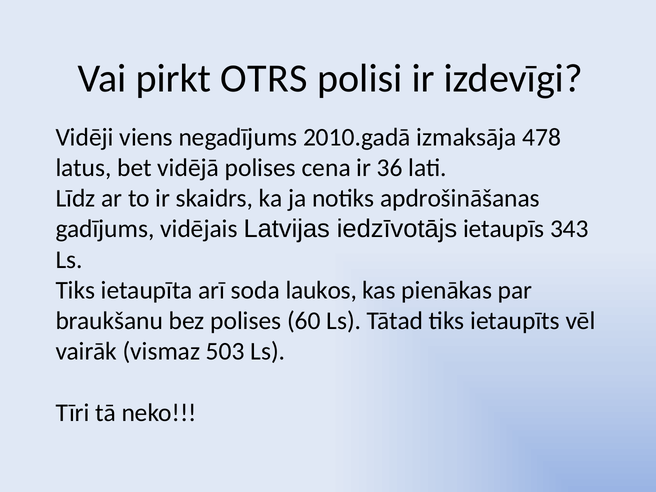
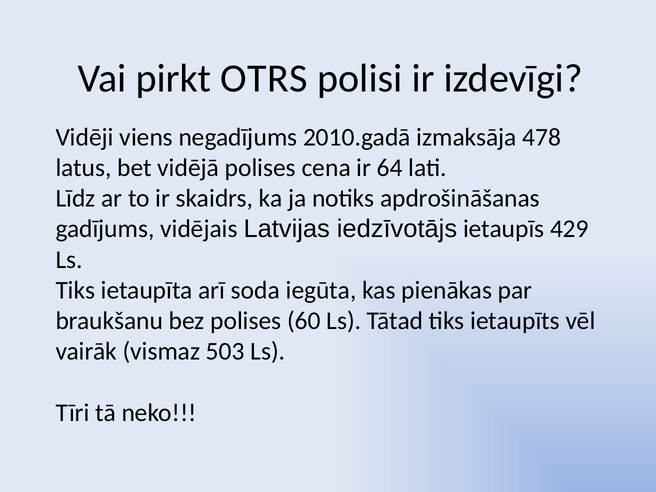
36: 36 -> 64 (390, 168)
343: 343 -> 429 (569, 229)
laukos: laukos -> iegūta (321, 290)
